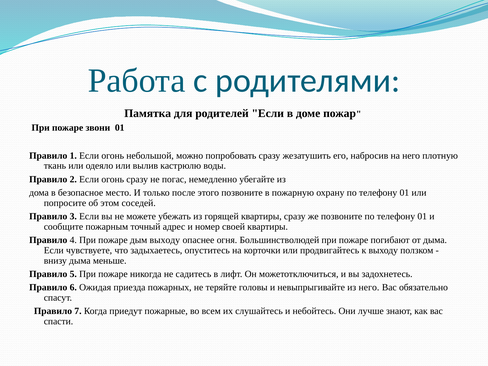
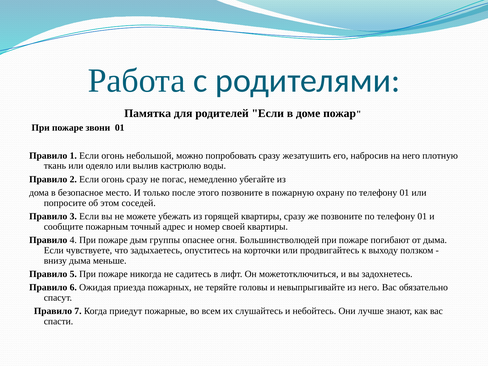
дым выходу: выходу -> группы (165, 240)
